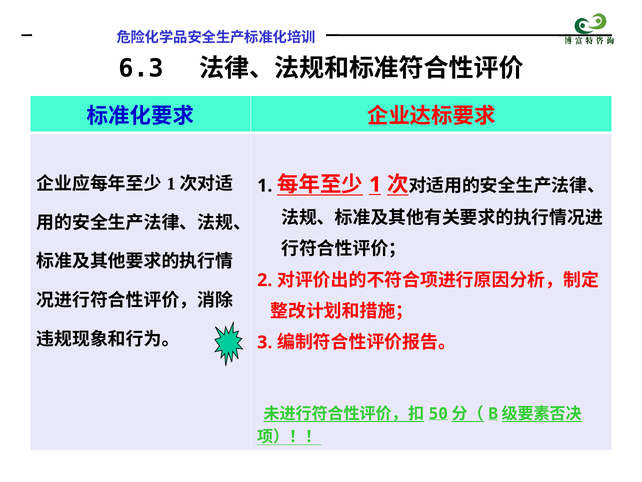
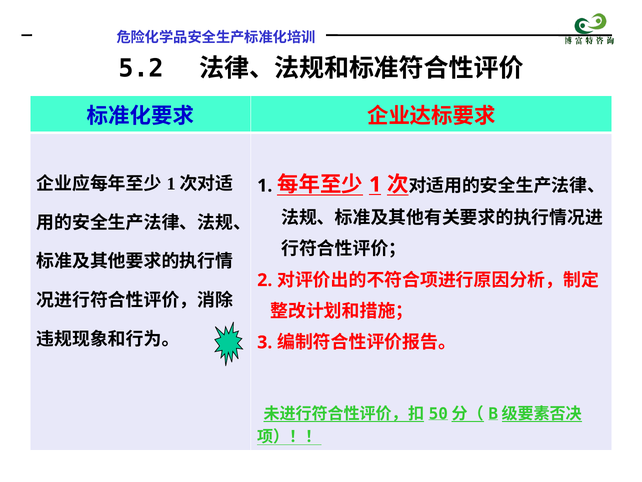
6.3: 6.3 -> 5.2 (141, 69)
